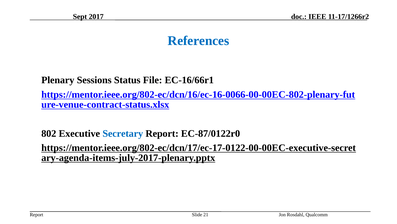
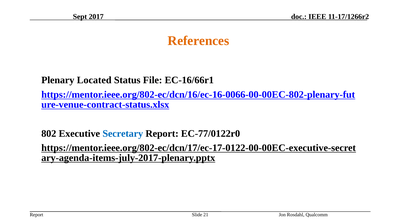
References colour: blue -> orange (198, 41)
Sessions: Sessions -> Located (94, 80)
EC-87/0122r0: EC-87/0122r0 -> EC-77/0122r0 (211, 133)
